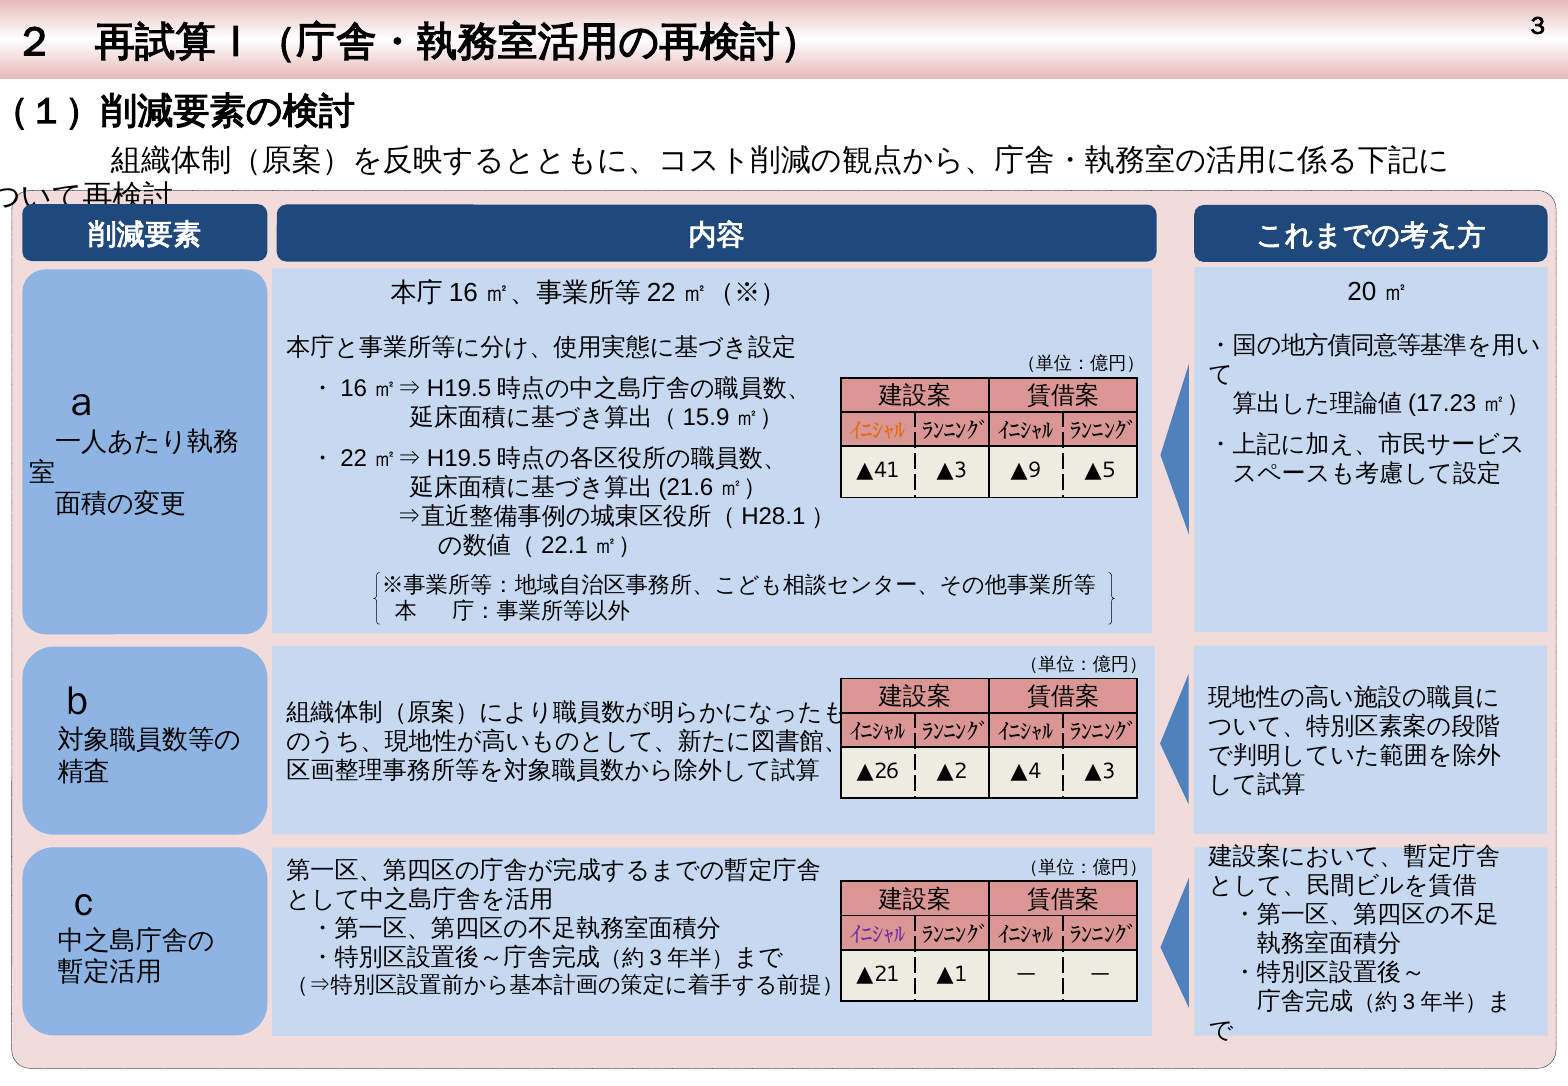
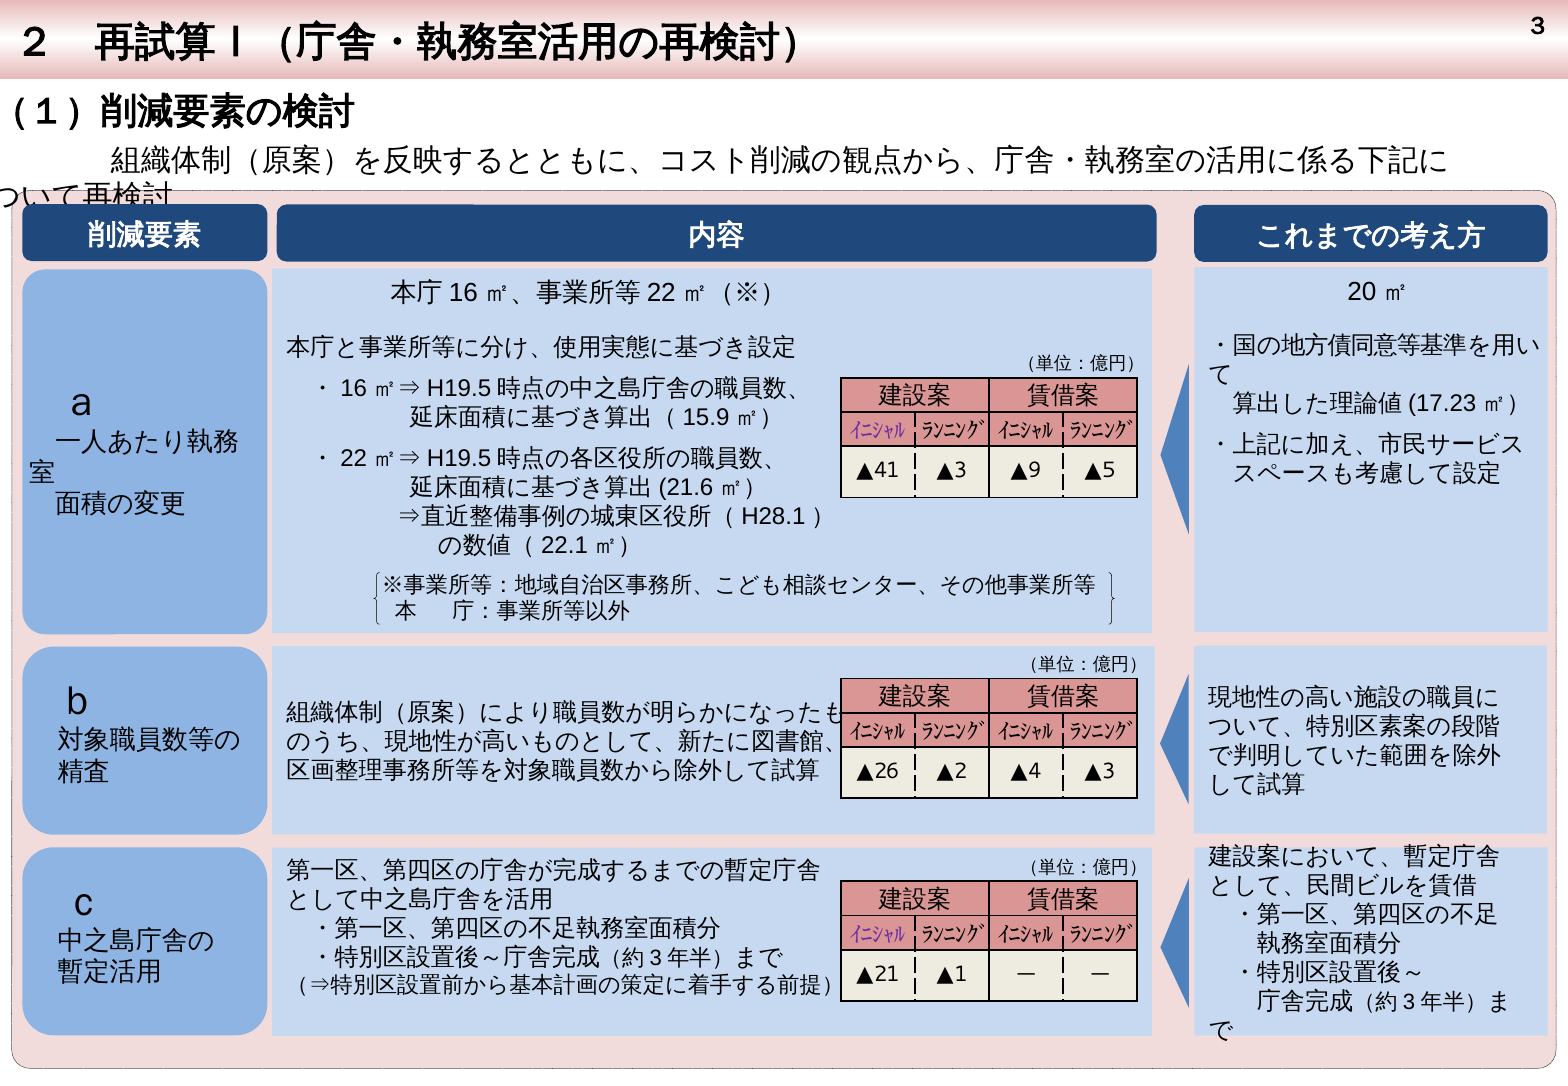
ｲﾆｼｬﾙ colour: orange -> purple (878, 431)
